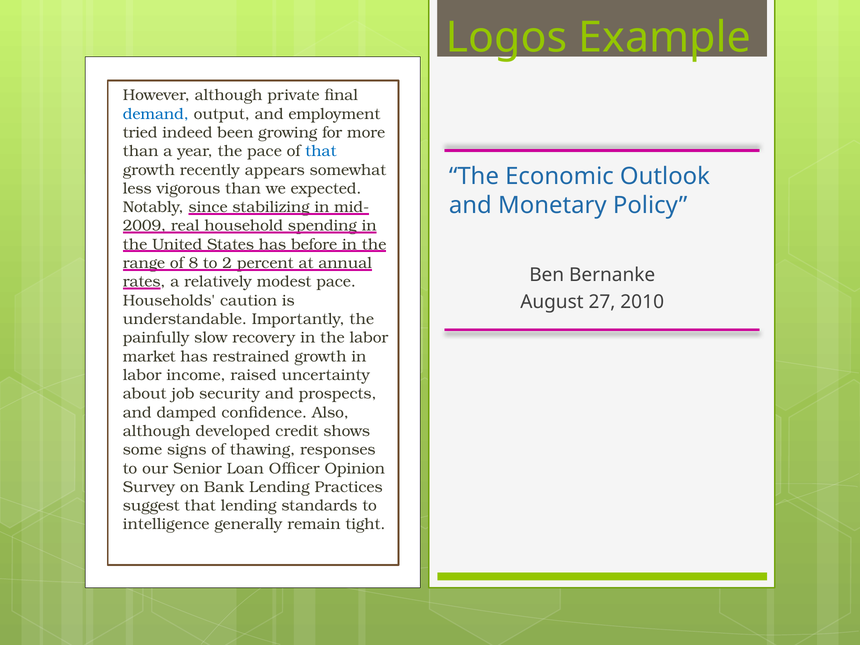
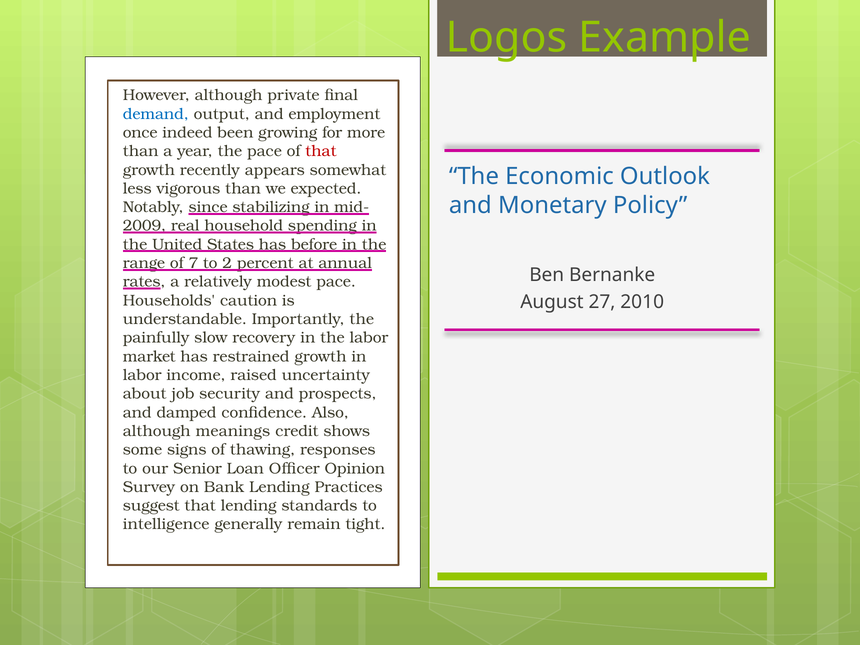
tried: tried -> once (140, 133)
that colour: blue -> red (321, 151)
8: 8 -> 7 (193, 263)
developed: developed -> meanings (233, 431)
